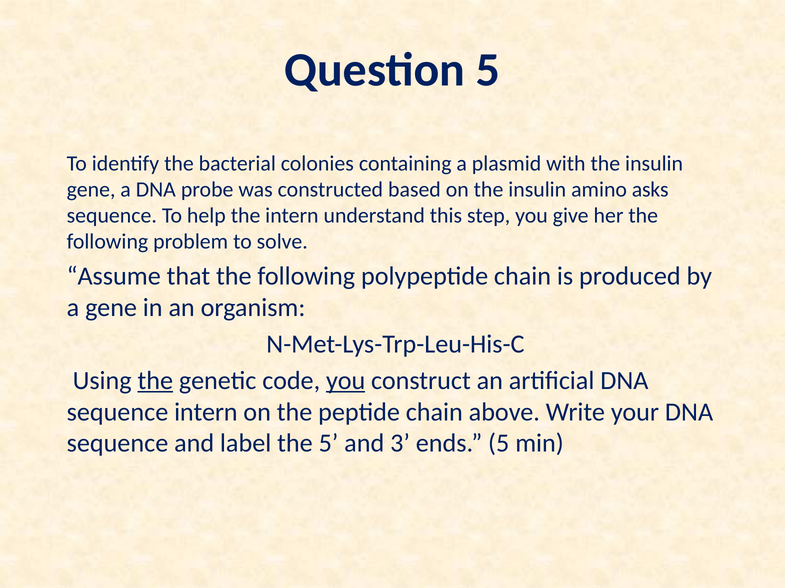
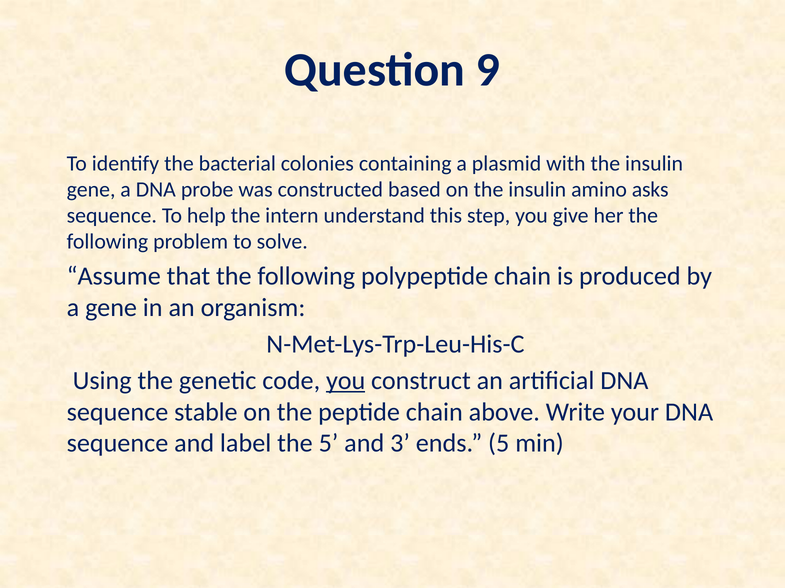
Question 5: 5 -> 9 (488, 70)
the underline: present -> none (155, 381)
sequence intern: intern -> stable (206, 412)
